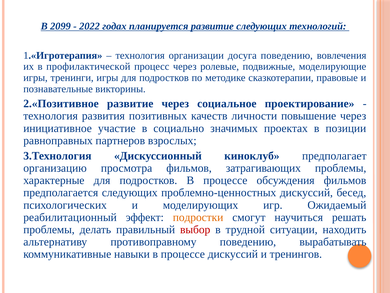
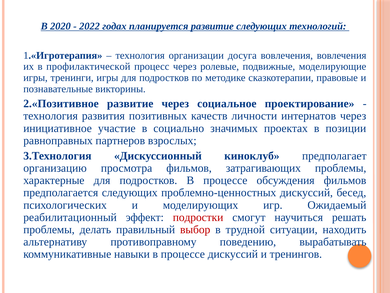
2099: 2099 -> 2020 (60, 26)
досуга поведению: поведению -> вовлечения (287, 55)
повышение: повышение -> интернатов (309, 116)
подростки colour: orange -> red (198, 217)
